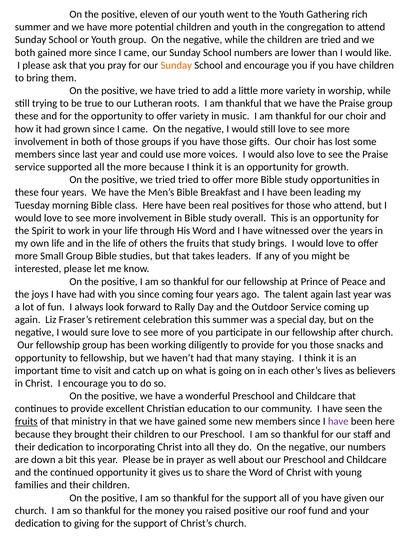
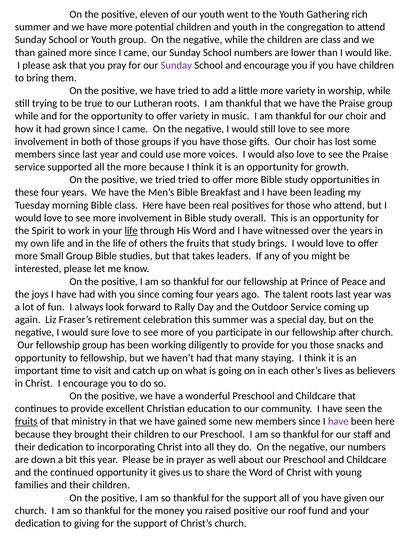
are tried: tried -> class (331, 40)
both: both -> than (25, 53)
Sunday colour: orange -> purple (176, 65)
these: these -> while (27, 116)
life underline: none -> present (131, 231)
talent again: again -> roots (322, 294)
